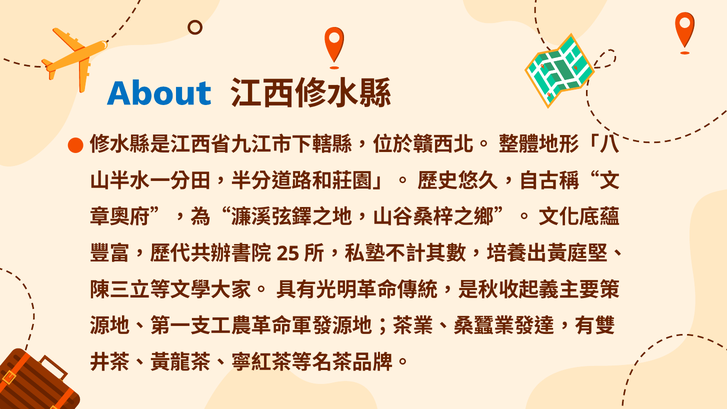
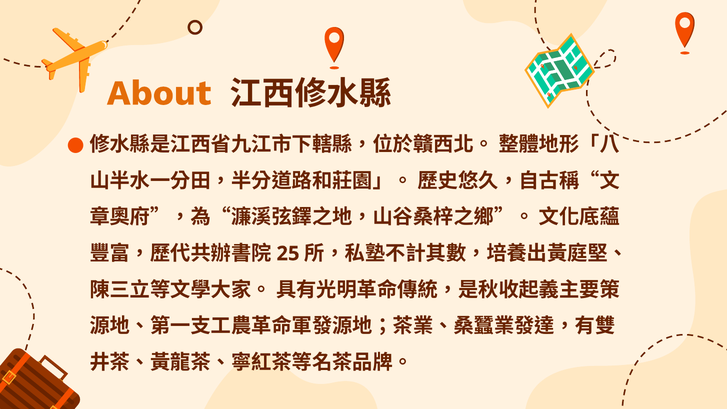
About colour: blue -> orange (159, 93)
